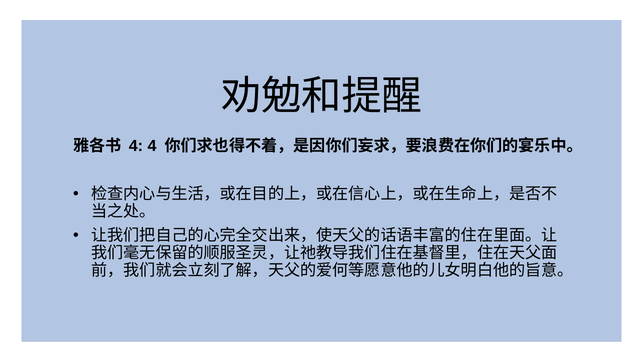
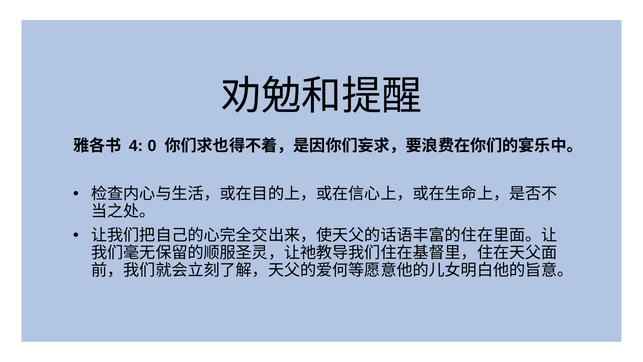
4 4: 4 -> 0 (152, 146)
